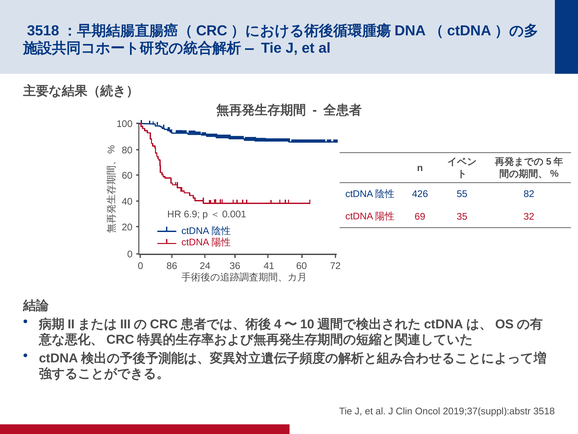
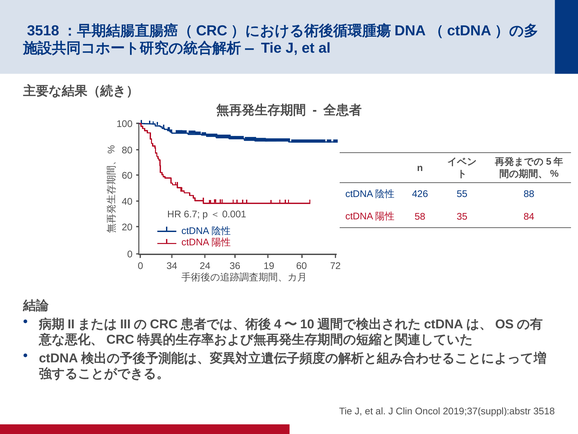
82: 82 -> 88 (529, 194)
6.9: 6.9 -> 6.7 (192, 214)
69: 69 -> 58 (420, 216)
32: 32 -> 84 (529, 216)
86: 86 -> 34 (172, 266)
41: 41 -> 19 (269, 266)
